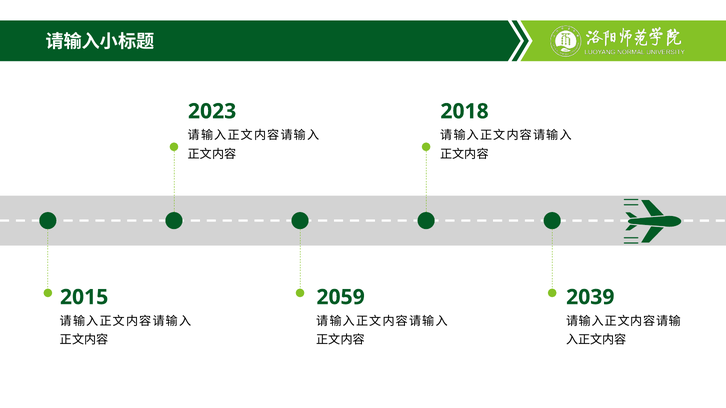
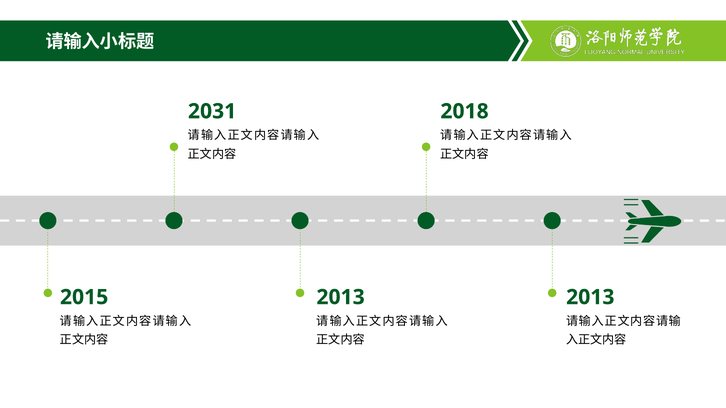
2023: 2023 -> 2031 (212, 111)
2059: 2059 -> 2013 (341, 297)
2039: 2039 -> 2013 (590, 297)
